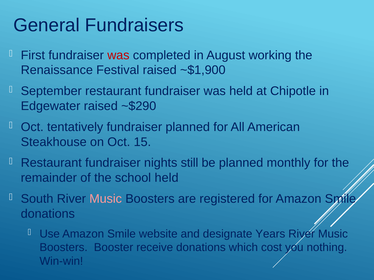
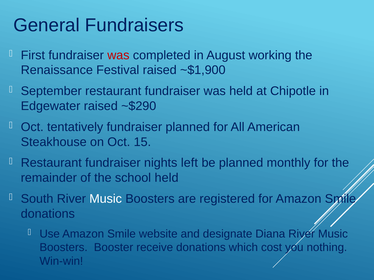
still: still -> left (189, 163)
Music colour: pink -> white (106, 199)
Years: Years -> Diana (270, 234)
